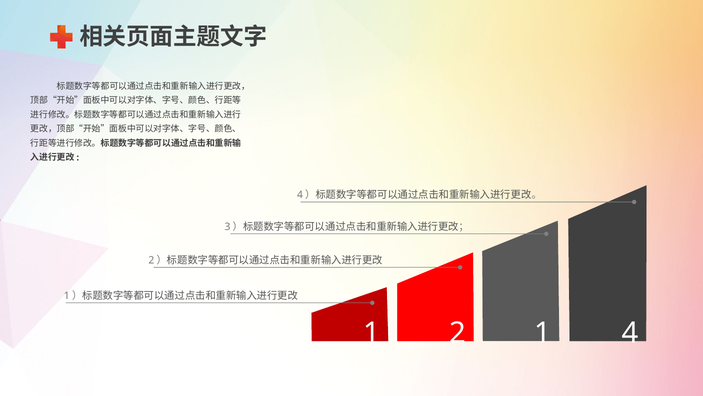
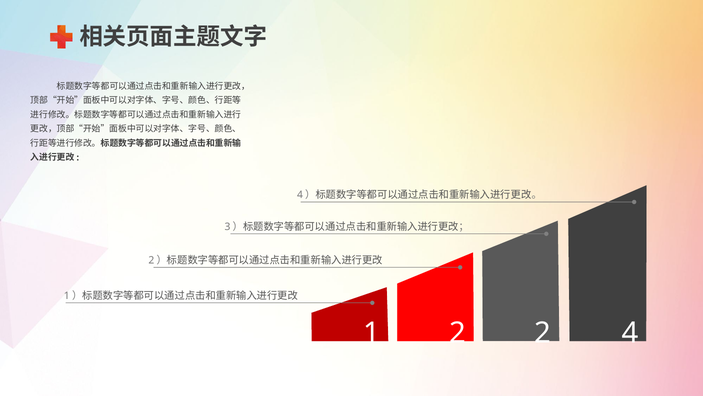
2 1: 1 -> 2 (542, 332)
